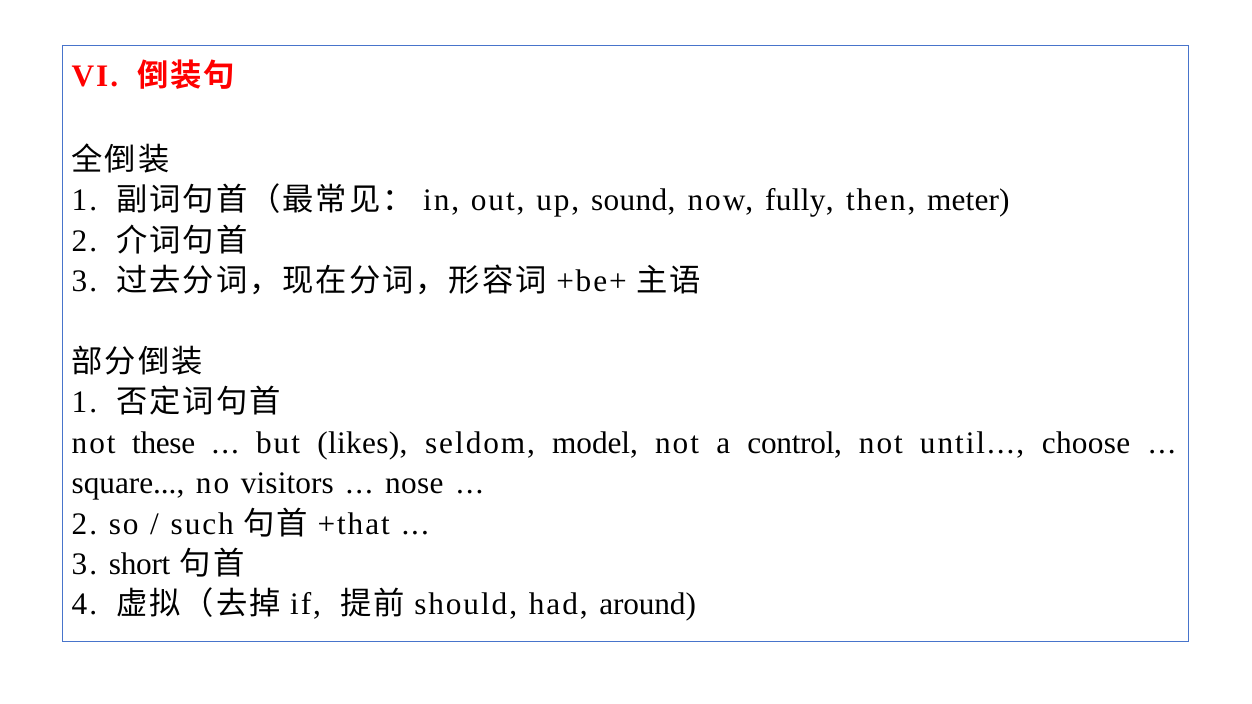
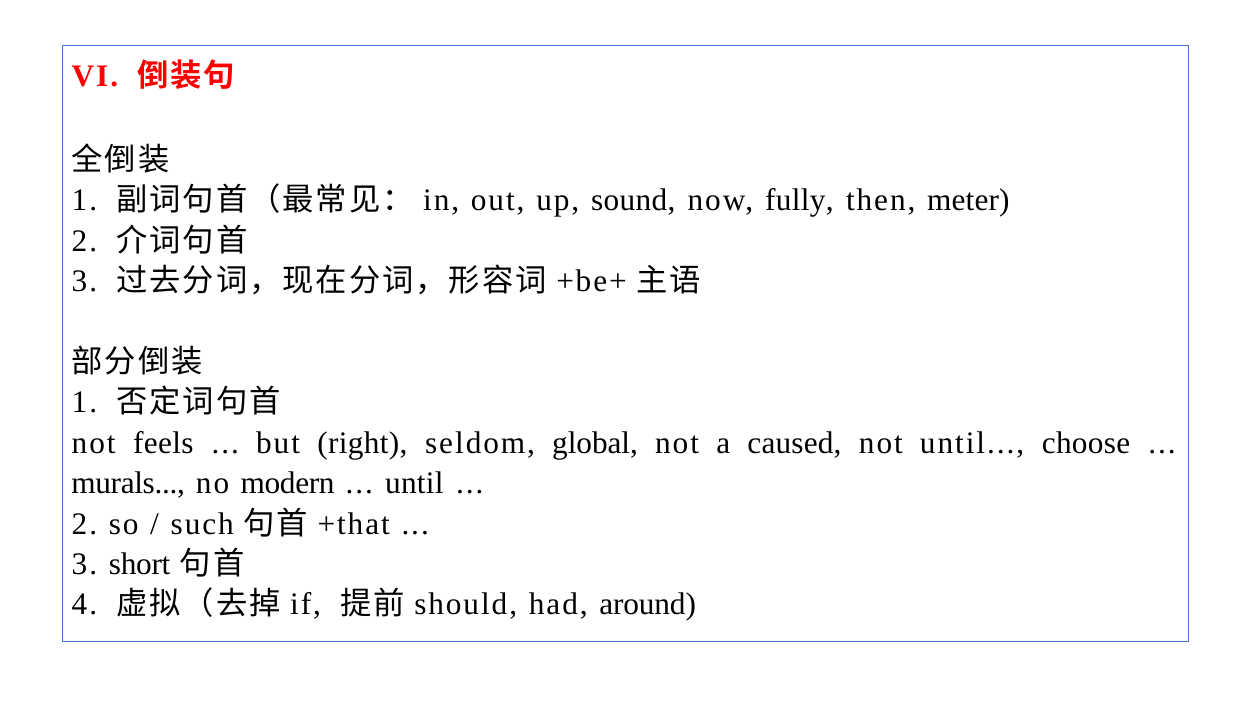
these: these -> feels (163, 443)
likes: likes -> right (362, 443)
model: model -> global (595, 443)
control: control -> caused (794, 443)
square: square -> murals (128, 483)
visitors: visitors -> modern (288, 483)
nose: nose -> until (414, 483)
